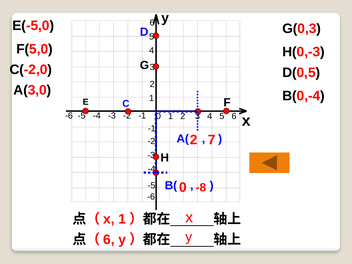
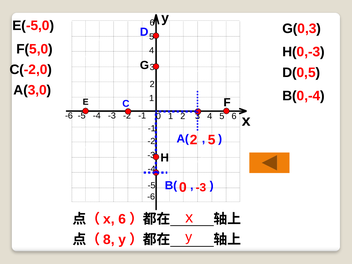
2 7: 7 -> 5 (212, 140)
0 -8: -8 -> -3 (201, 188)
x 1: 1 -> 6 (122, 219)
6: 6 -> 8 (109, 240)
